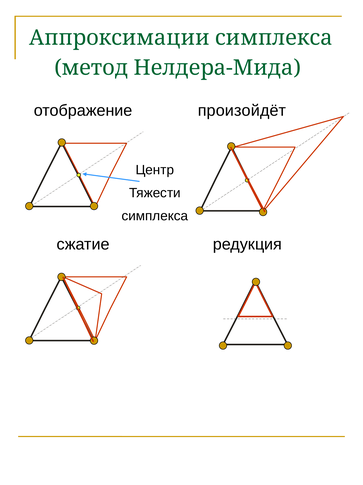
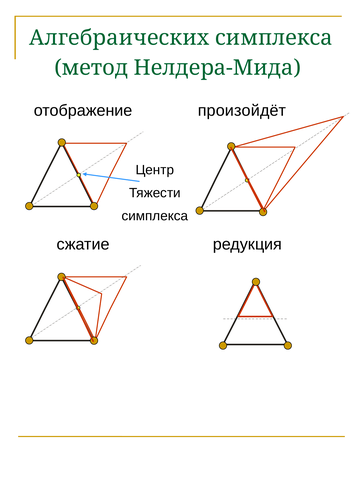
Аппроксимации: Аппроксимации -> Алгебраических (119, 38)
